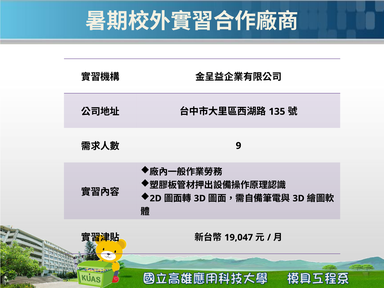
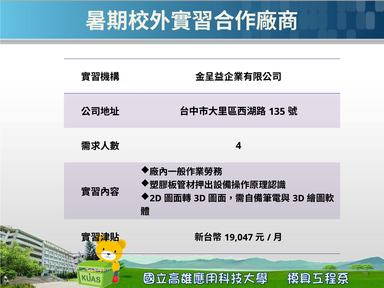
9: 9 -> 4 (238, 146)
